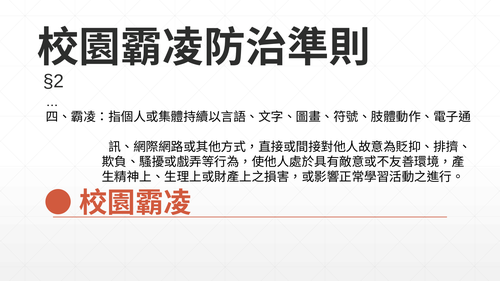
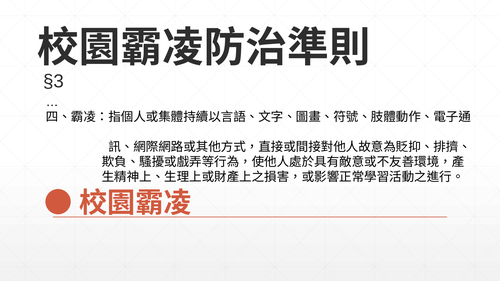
§2: §2 -> §3 (54, 81)
